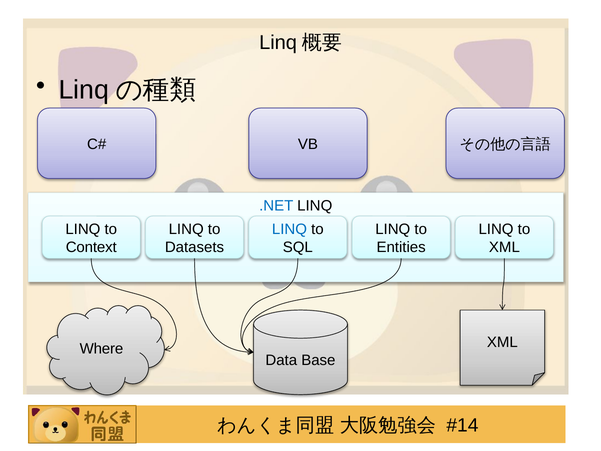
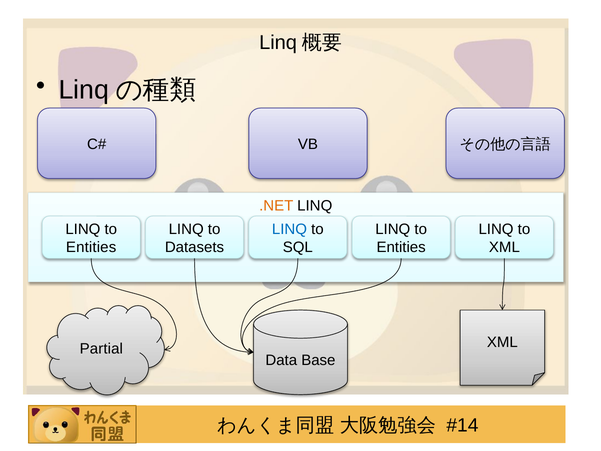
.NET colour: blue -> orange (276, 206)
Context: Context -> Entities (91, 247)
Where: Where -> Partial (101, 349)
